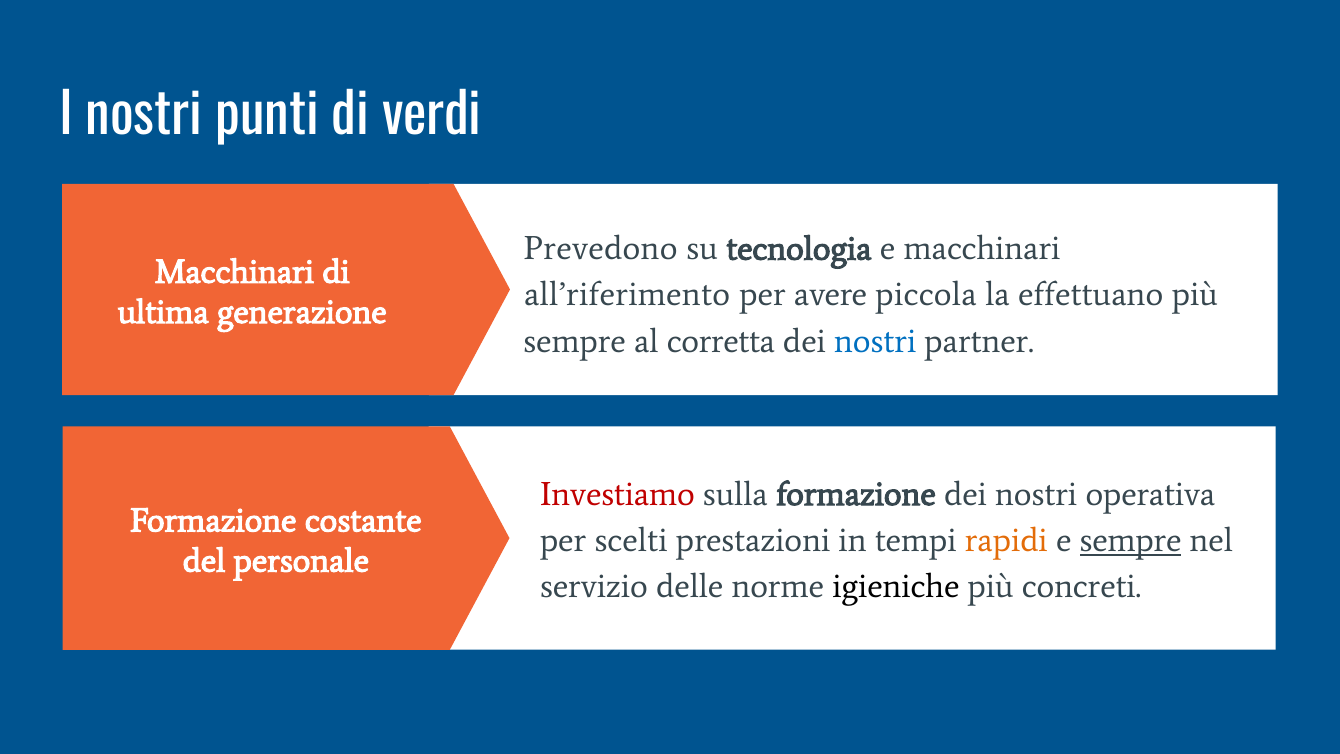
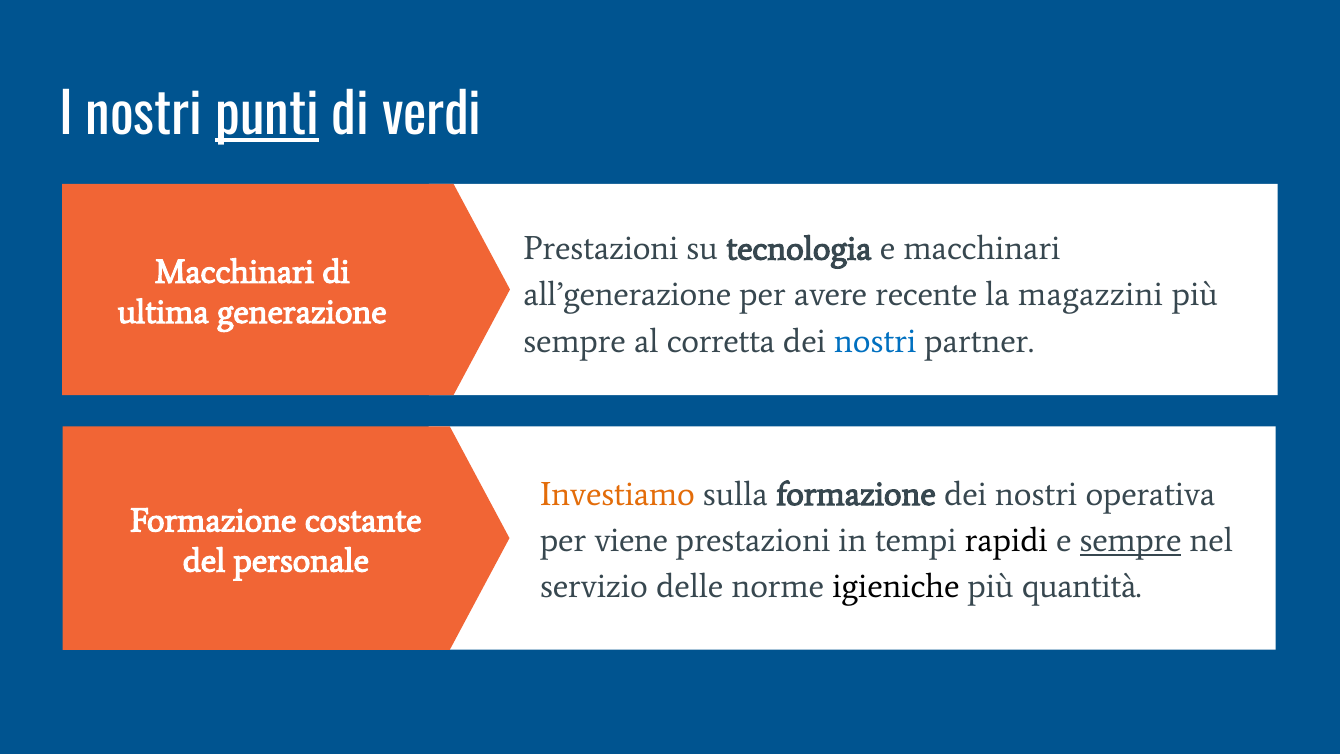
punti underline: none -> present (267, 116)
Prevedono: Prevedono -> Prestazioni (601, 249)
all’riferimento: all’riferimento -> all’generazione (627, 295)
piccola: piccola -> recente (926, 295)
effettuano: effettuano -> magazzini (1091, 295)
Investiamo colour: red -> orange (617, 494)
scelti: scelti -> viene (631, 540)
rapidi colour: orange -> black (1006, 540)
concreti: concreti -> quantità (1082, 586)
